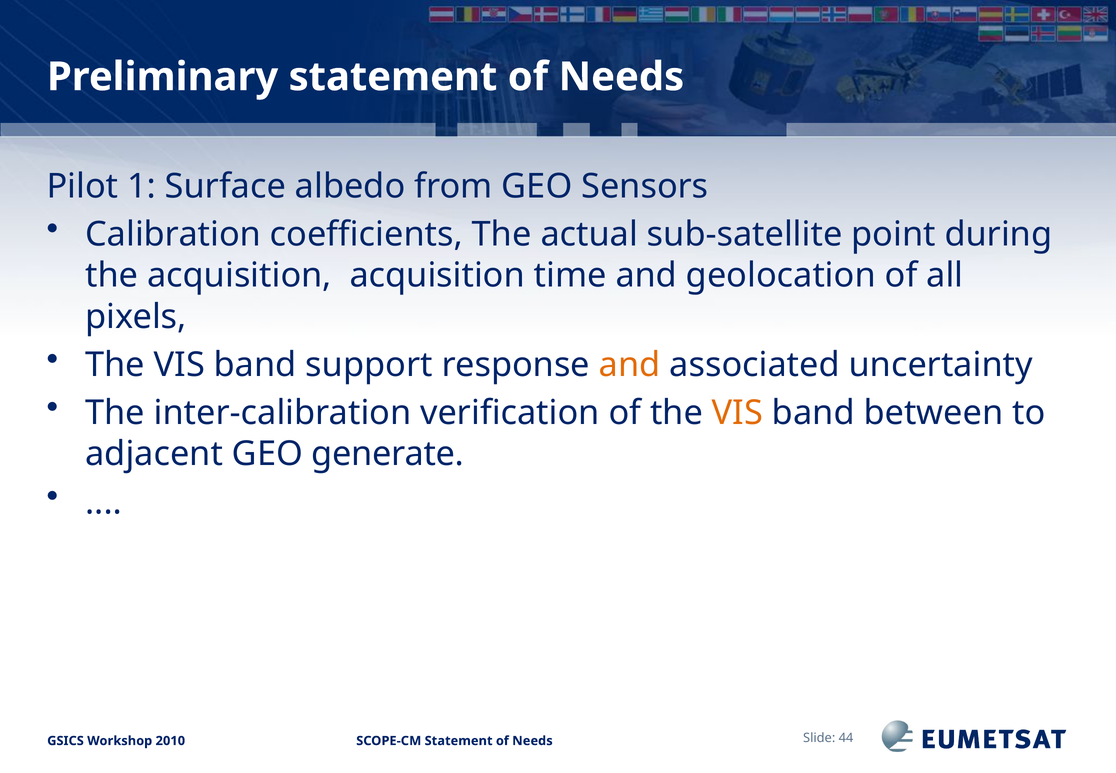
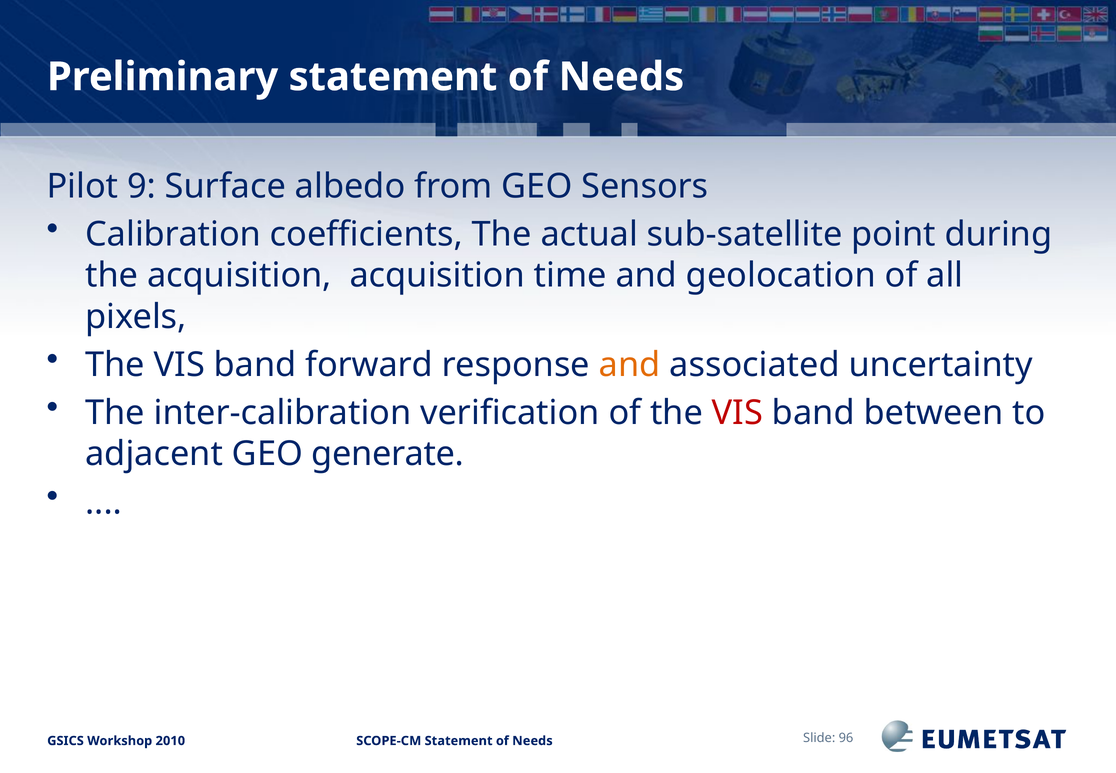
1: 1 -> 9 (141, 186)
support: support -> forward (369, 365)
VIS colour: orange -> red (737, 413)
44: 44 -> 96 (846, 738)
